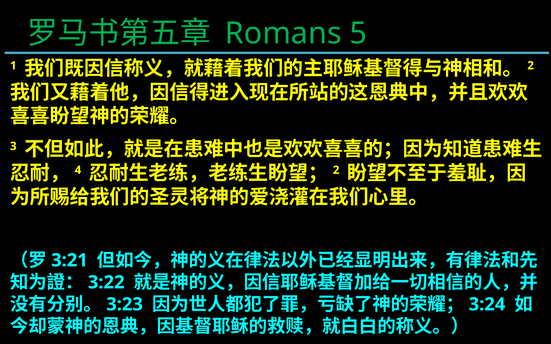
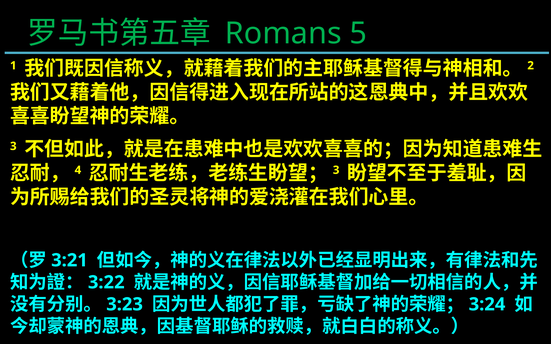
2: 2 -> 3 (336, 170)
